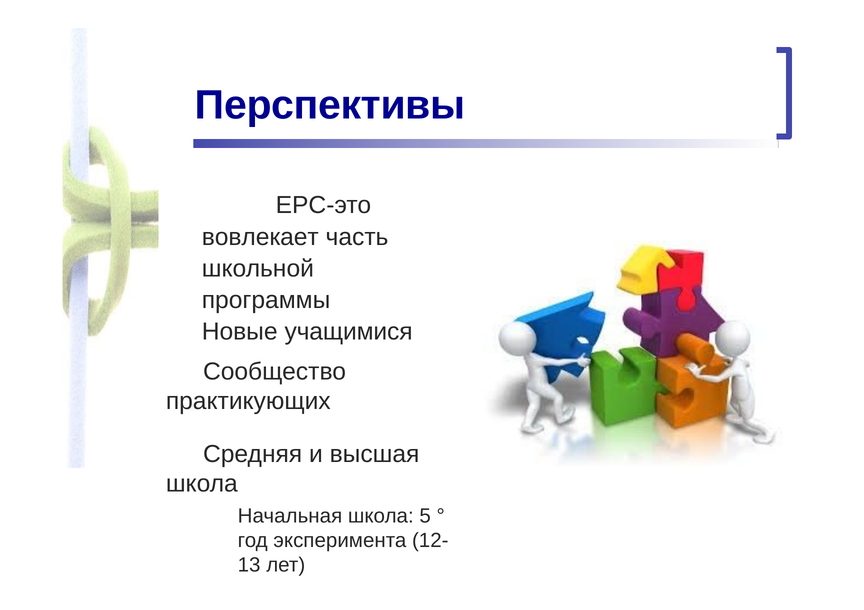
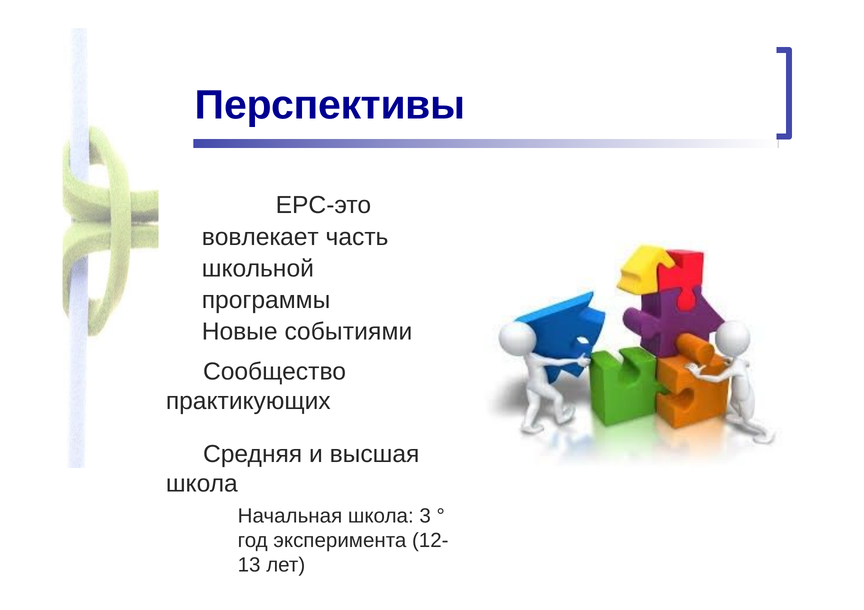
учащимися: учащимися -> событиями (348, 332)
5: 5 -> 3 (425, 516)
